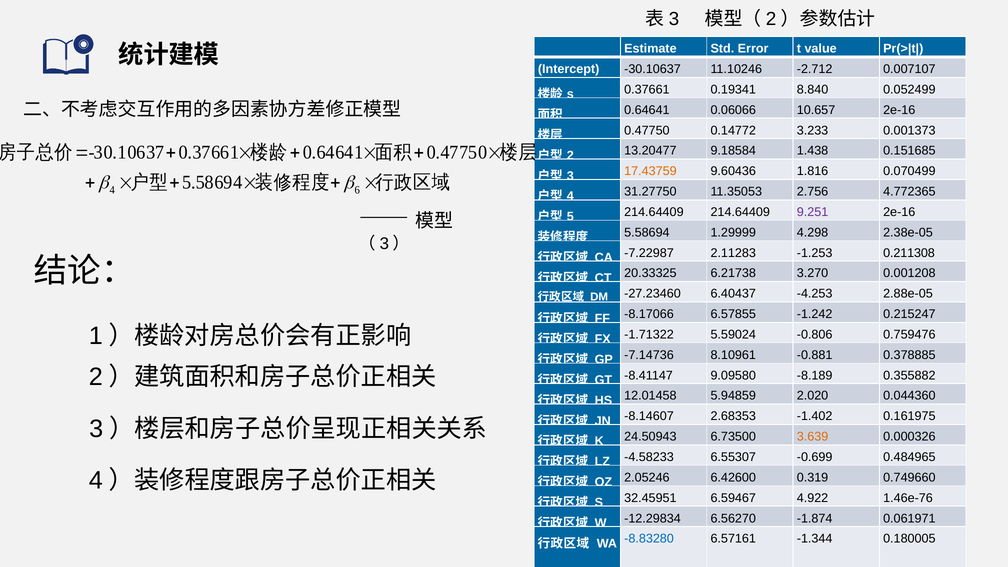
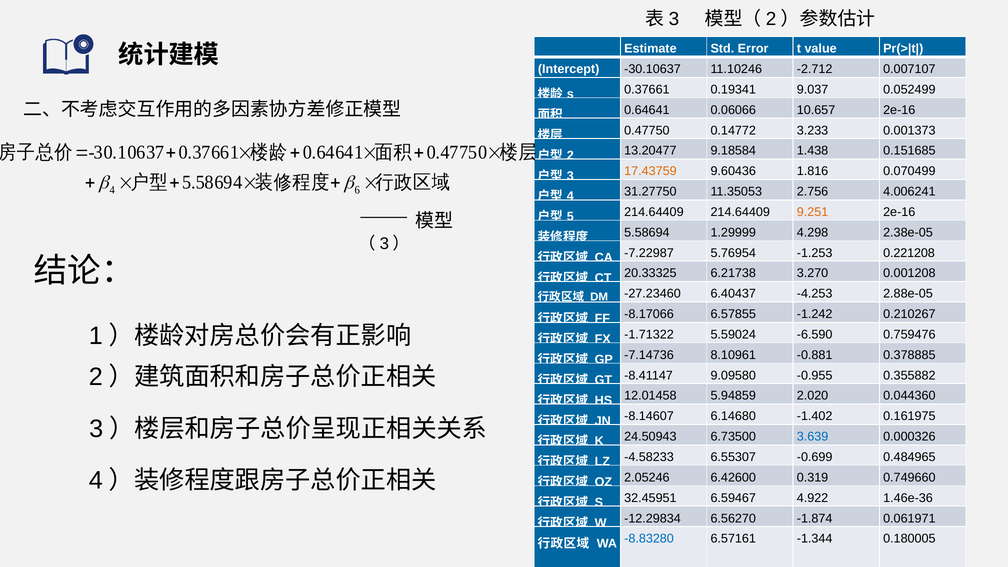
8.840: 8.840 -> 9.037 (813, 90)
4.772365: 4.772365 -> 4.006241 (909, 192)
9.251 colour: purple -> orange (813, 212)
2.11283: 2.11283 -> 5.76954 (733, 253)
0.211308: 0.211308 -> 0.221208 (909, 253)
0.215247: 0.215247 -> 0.210267 (909, 314)
-0.806: -0.806 -> -6.590 (815, 335)
-8.189: -8.189 -> -0.955 (815, 375)
2.68353: 2.68353 -> 6.14680 (733, 416)
3.639 colour: orange -> blue (813, 437)
1.46e-76: 1.46e-76 -> 1.46e-36 (908, 498)
